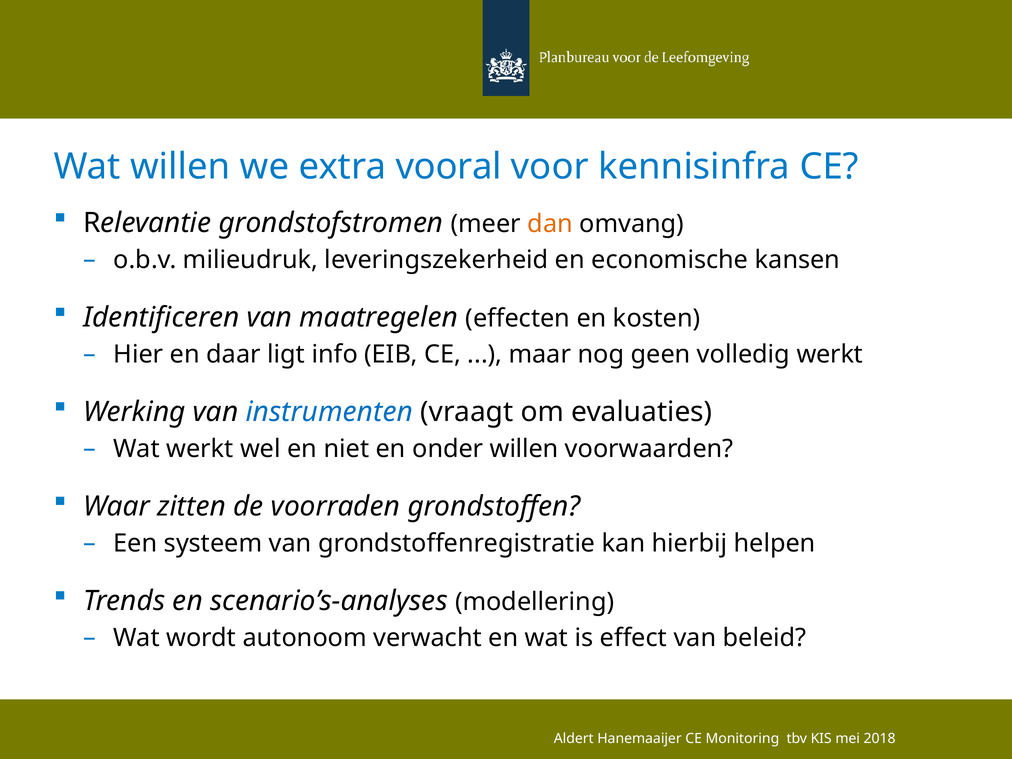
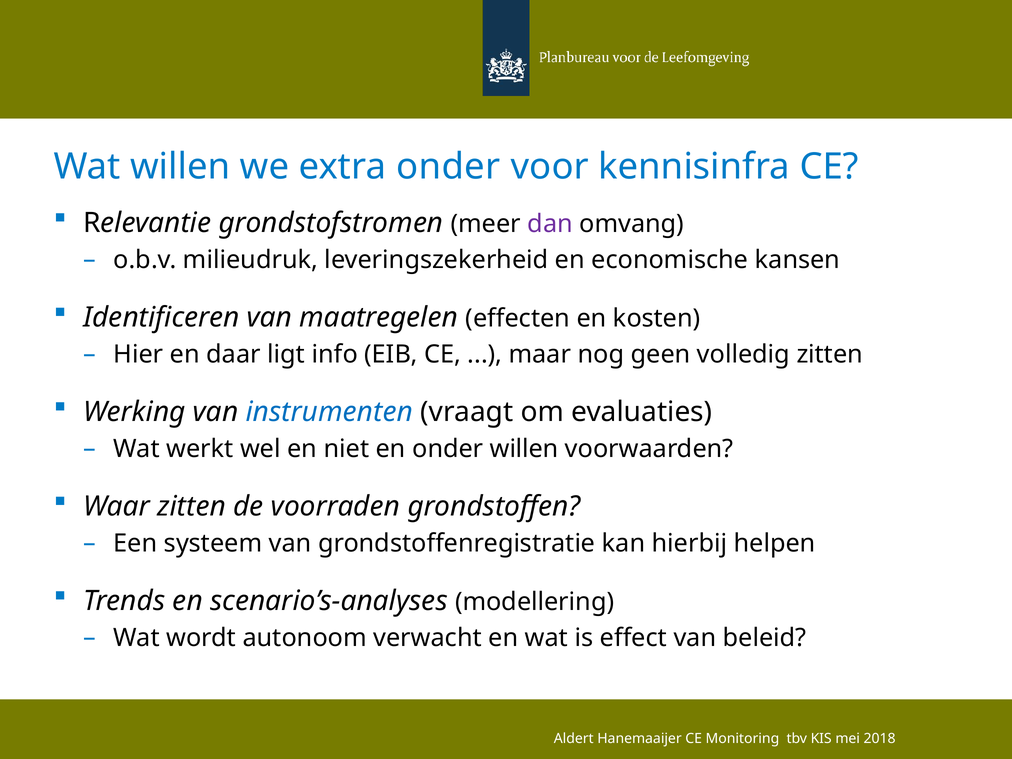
extra vooral: vooral -> onder (448, 167)
dan colour: orange -> purple (550, 224)
volledig werkt: werkt -> zitten (830, 354)
